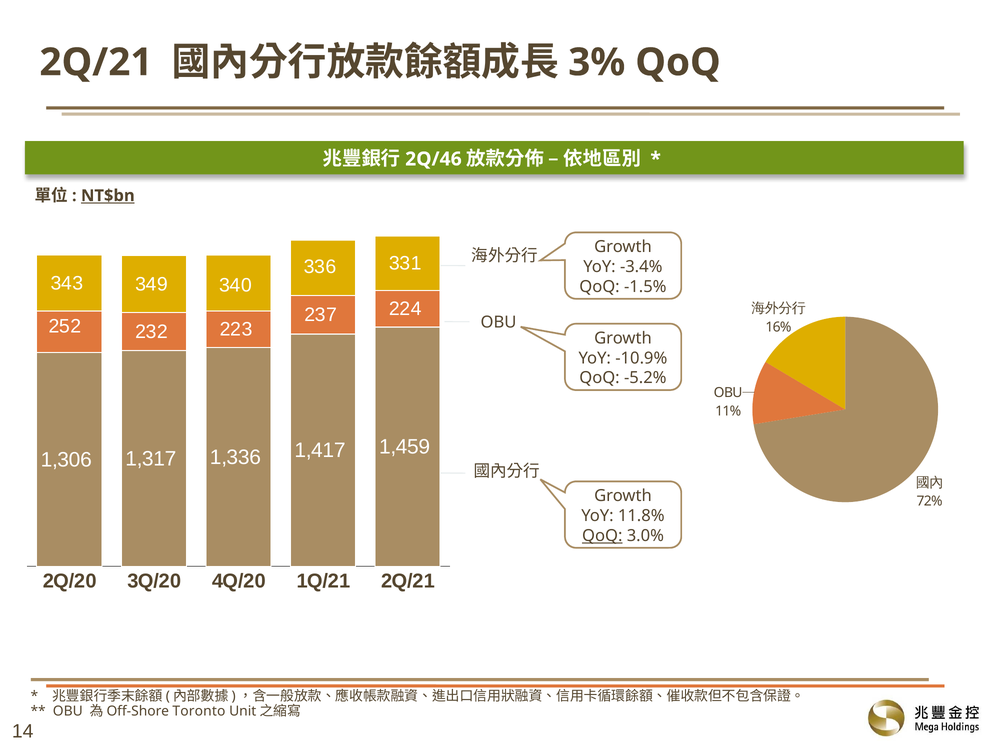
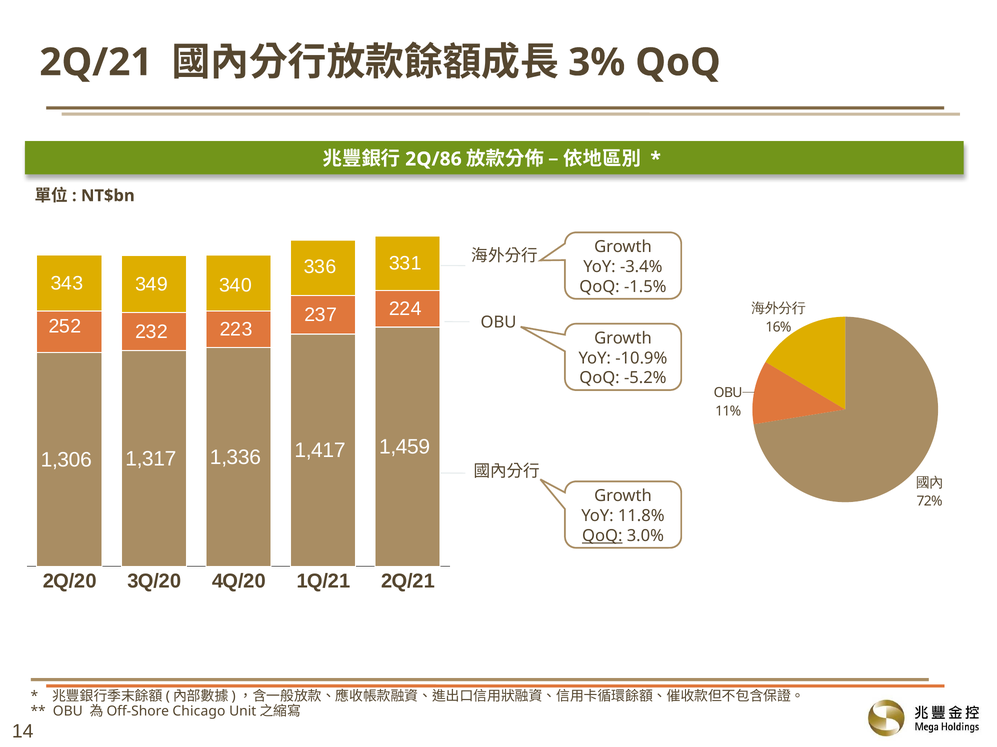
2Q/46: 2Q/46 -> 2Q/86 (433, 159)
NT$bn underline: present -> none (108, 196)
Toronto: Toronto -> Chicago (199, 712)
